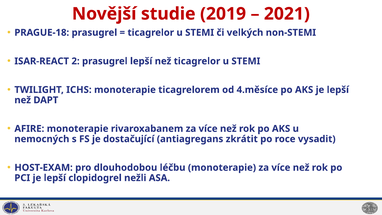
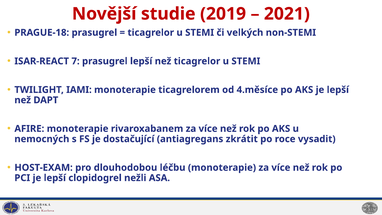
2: 2 -> 7 (76, 61)
ICHS: ICHS -> IAMI (79, 90)
